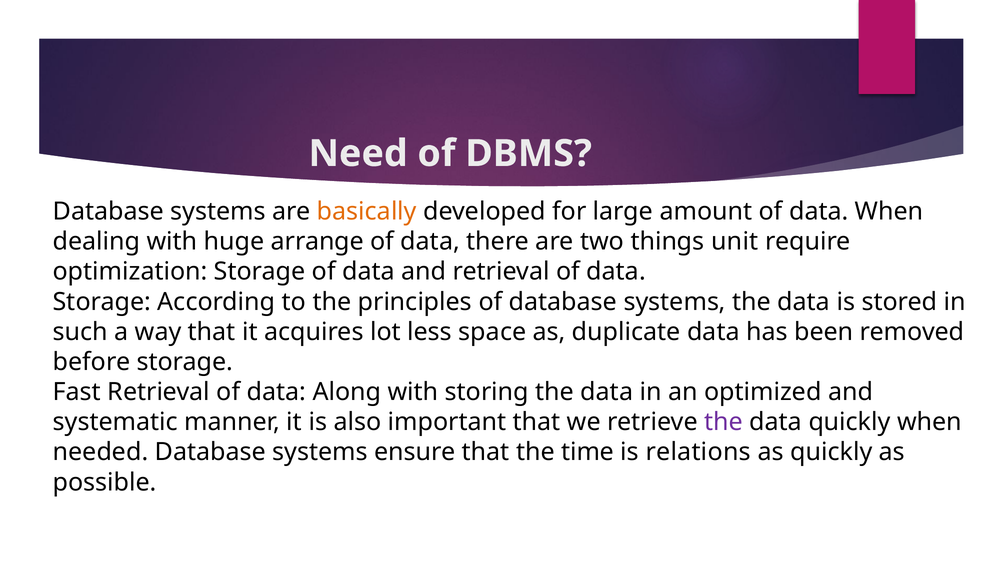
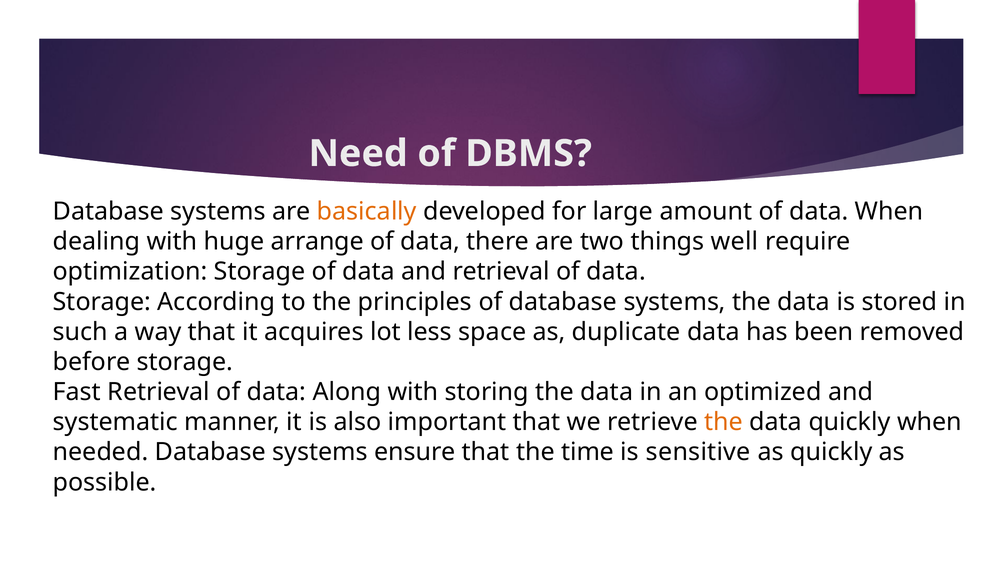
unit: unit -> well (735, 242)
the colour: purple -> orange (724, 422)
relations: relations -> sensitive (698, 452)
